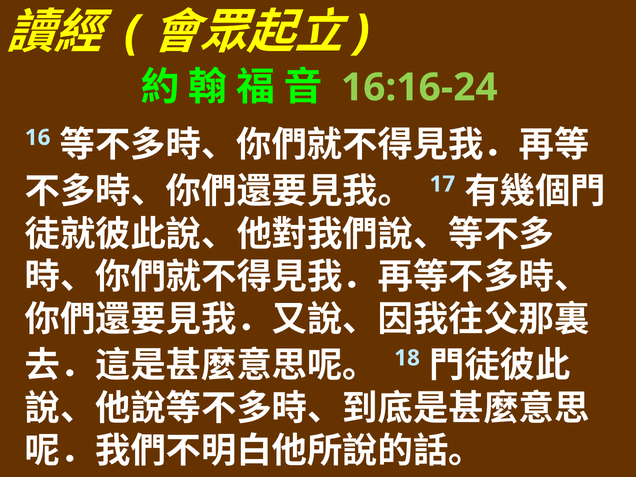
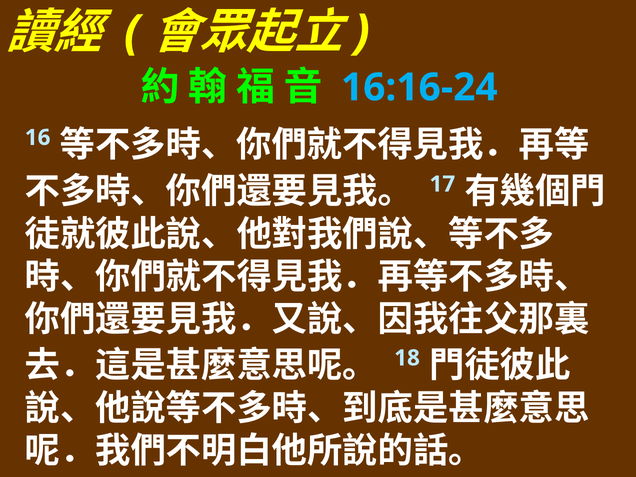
16:16-24 colour: light green -> light blue (419, 87)
